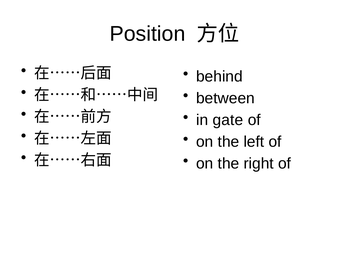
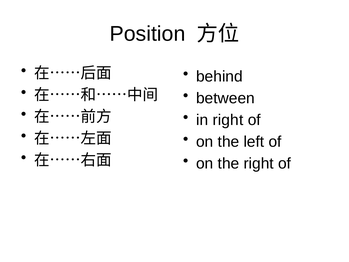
in gate: gate -> right (228, 120)
